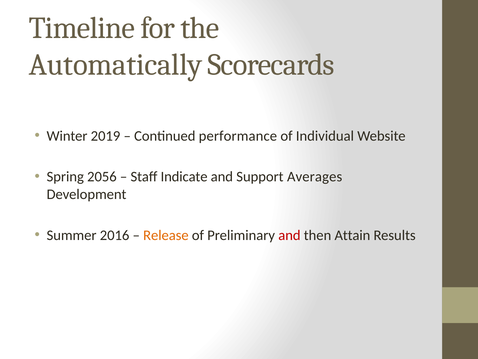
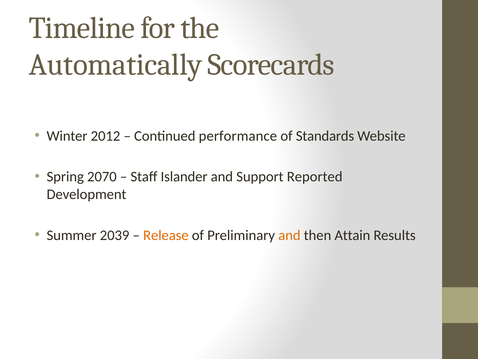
2019: 2019 -> 2012 (106, 136)
Individual: Individual -> Standards (325, 136)
2056: 2056 -> 2070 (102, 177)
Indicate: Indicate -> Islander (184, 177)
Averages: Averages -> Reported (315, 177)
2016: 2016 -> 2039 (115, 235)
and colour: red -> orange (289, 235)
